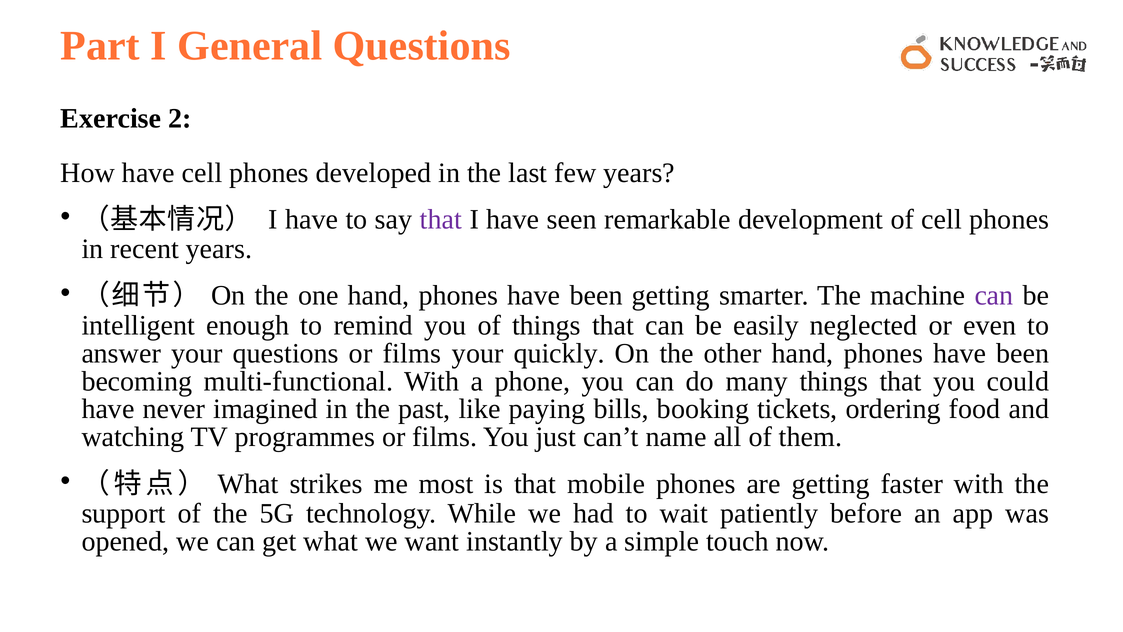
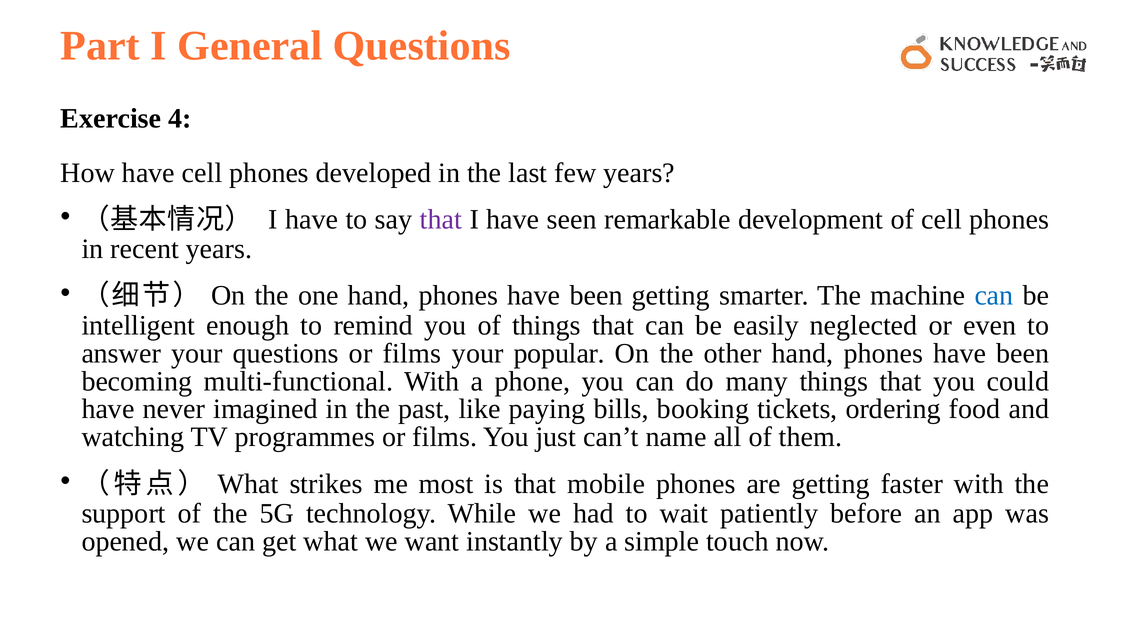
2: 2 -> 4 (180, 119)
can colour: purple -> blue (994, 296)
quickly: quickly -> popular (559, 353)
